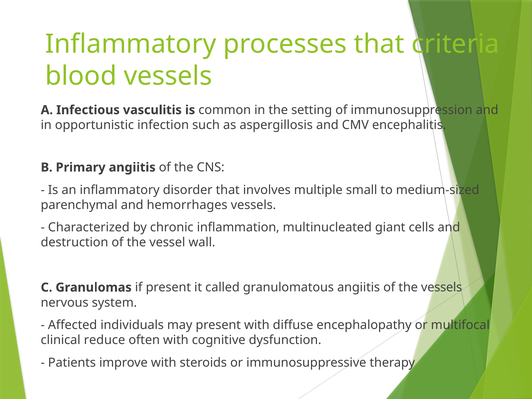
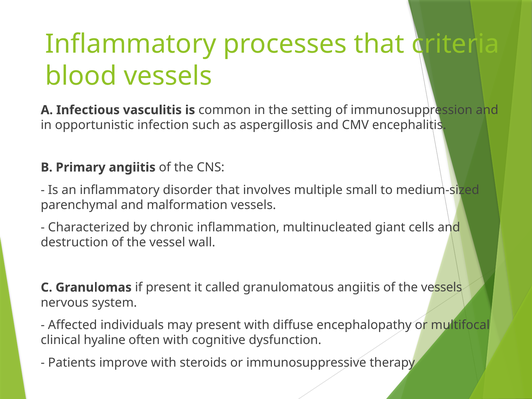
hemorrhages: hemorrhages -> malformation (187, 205)
reduce: reduce -> hyaline (105, 340)
